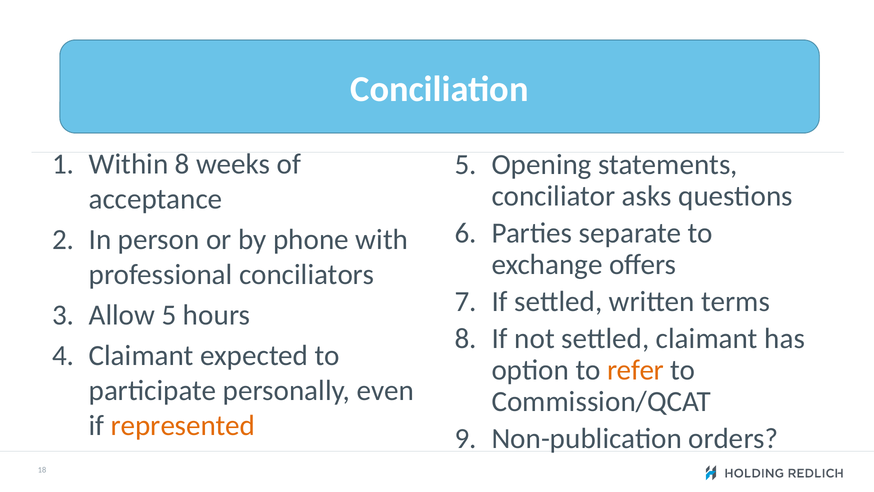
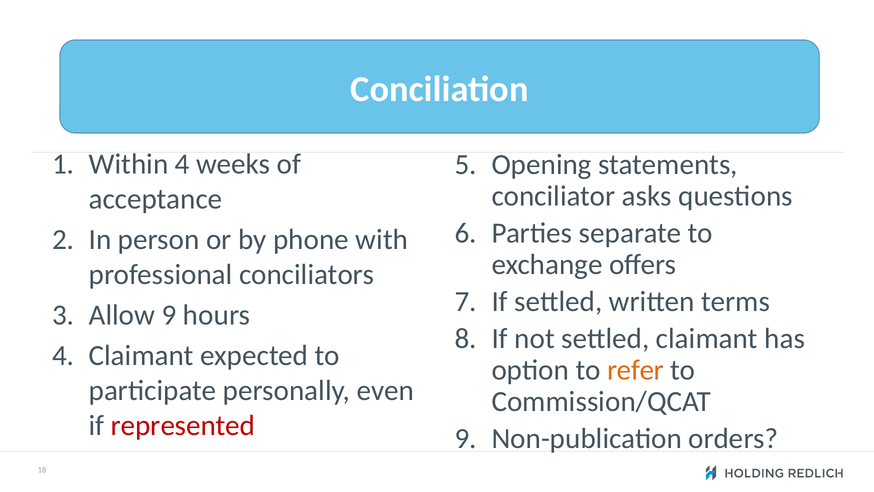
Within 8: 8 -> 4 (182, 164)
Allow 5: 5 -> 9 (169, 315)
represented colour: orange -> red (183, 425)
